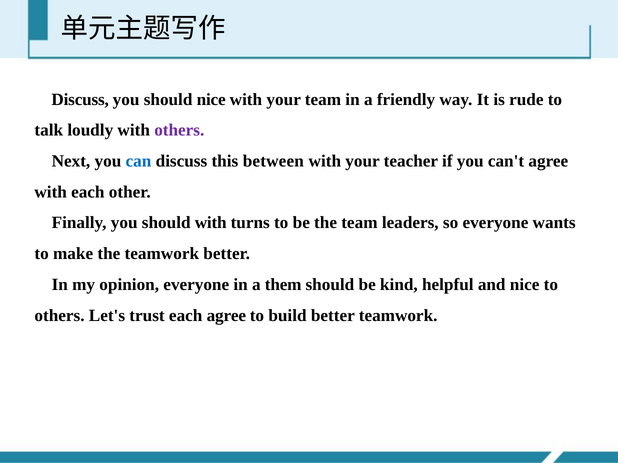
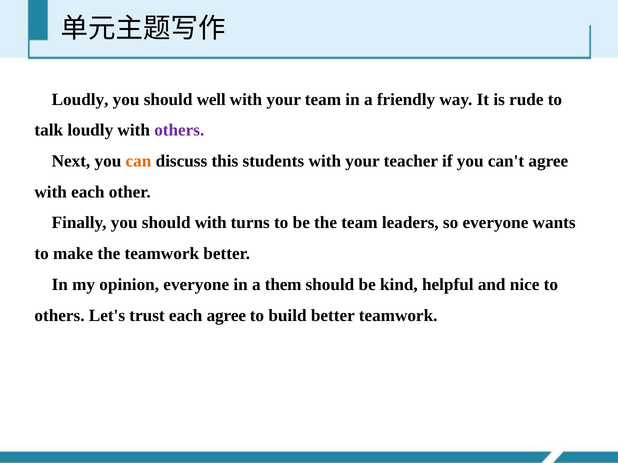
Discuss: Discuss -> Loudly (80, 99)
should nice: nice -> well (211, 99)
can colour: blue -> orange (138, 161)
between: between -> students (273, 161)
